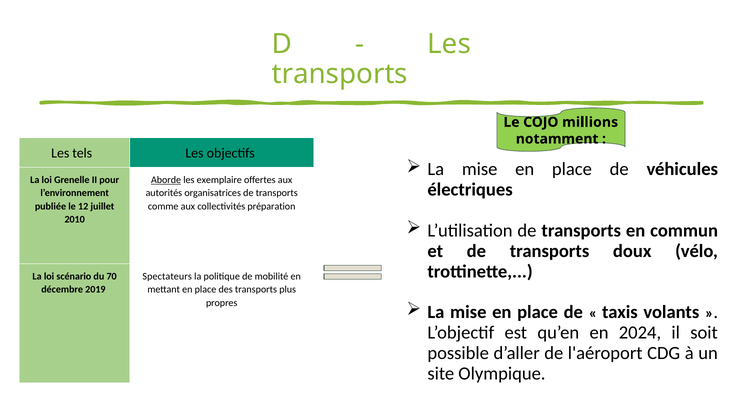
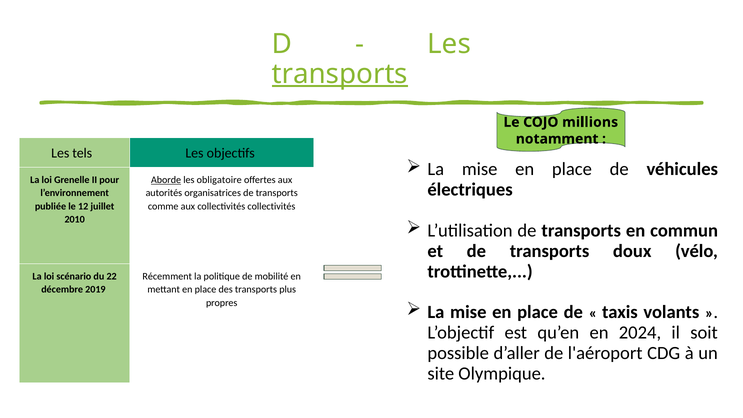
transports underline: none -> present (340, 74)
exemplaire: exemplaire -> obligatoire (219, 180)
collectivités préparation: préparation -> collectivités (271, 206)
70: 70 -> 22 (112, 277)
Spectateurs: Spectateurs -> Récemment (167, 277)
